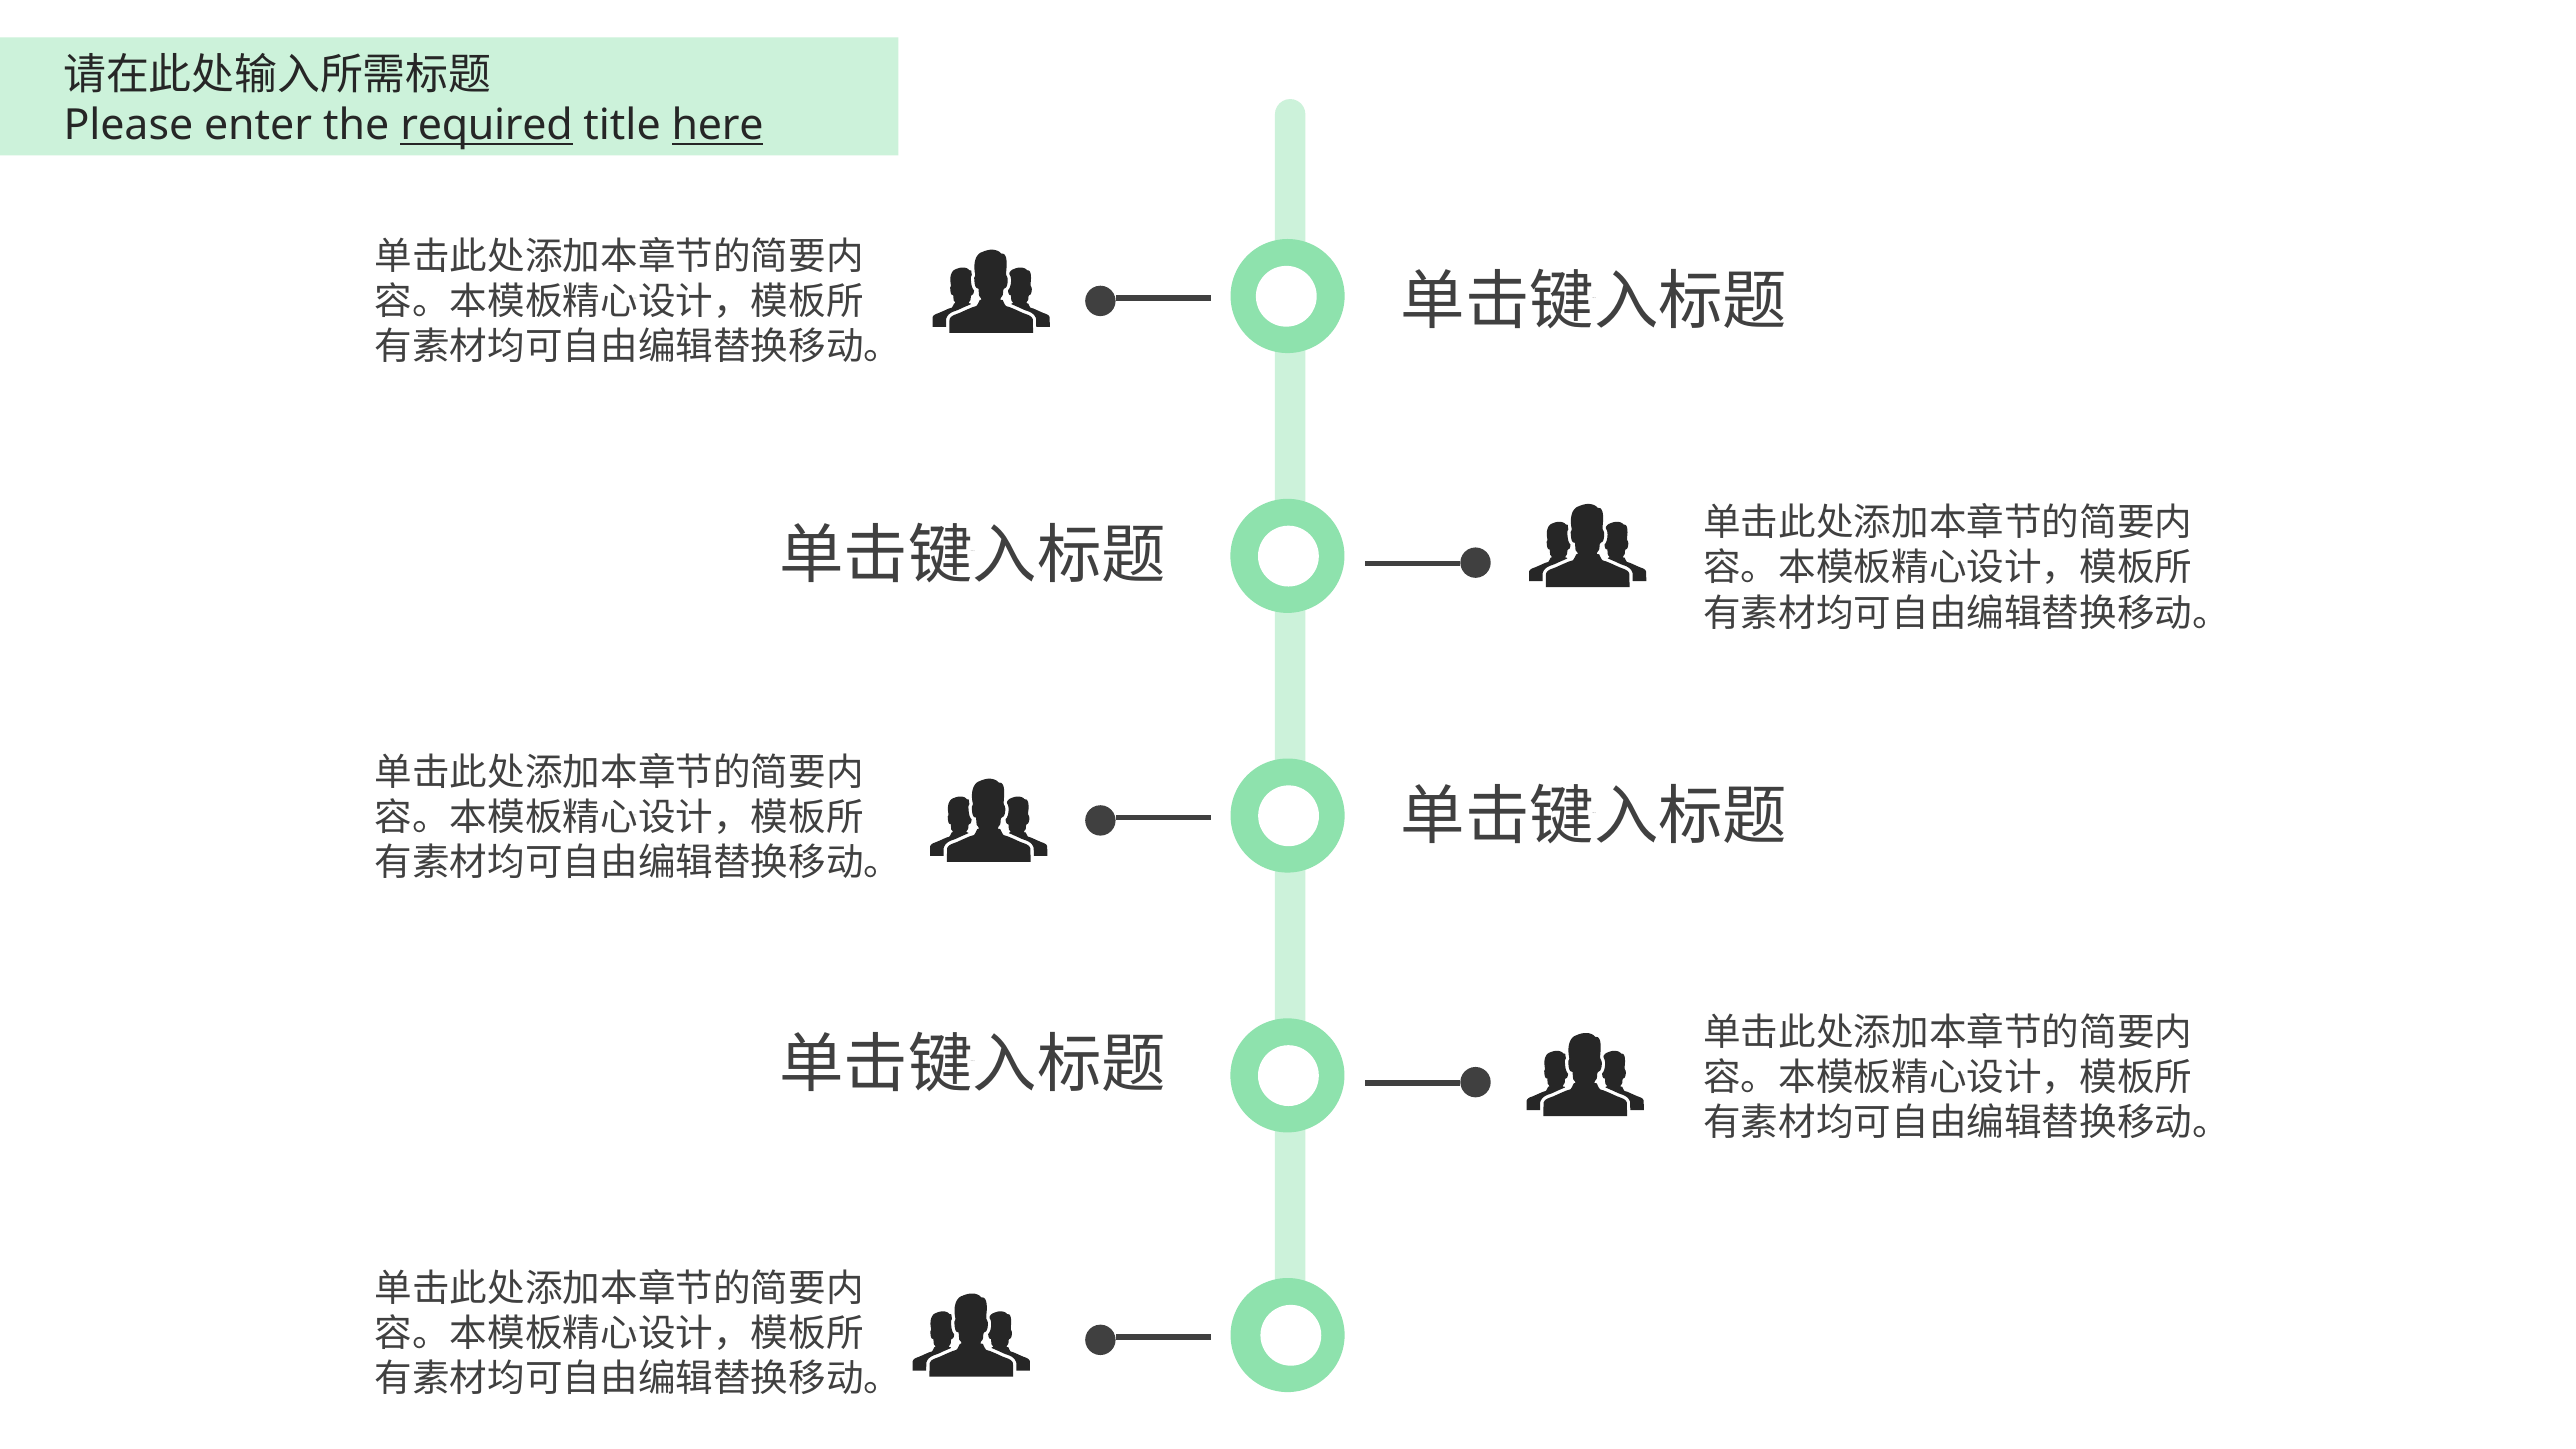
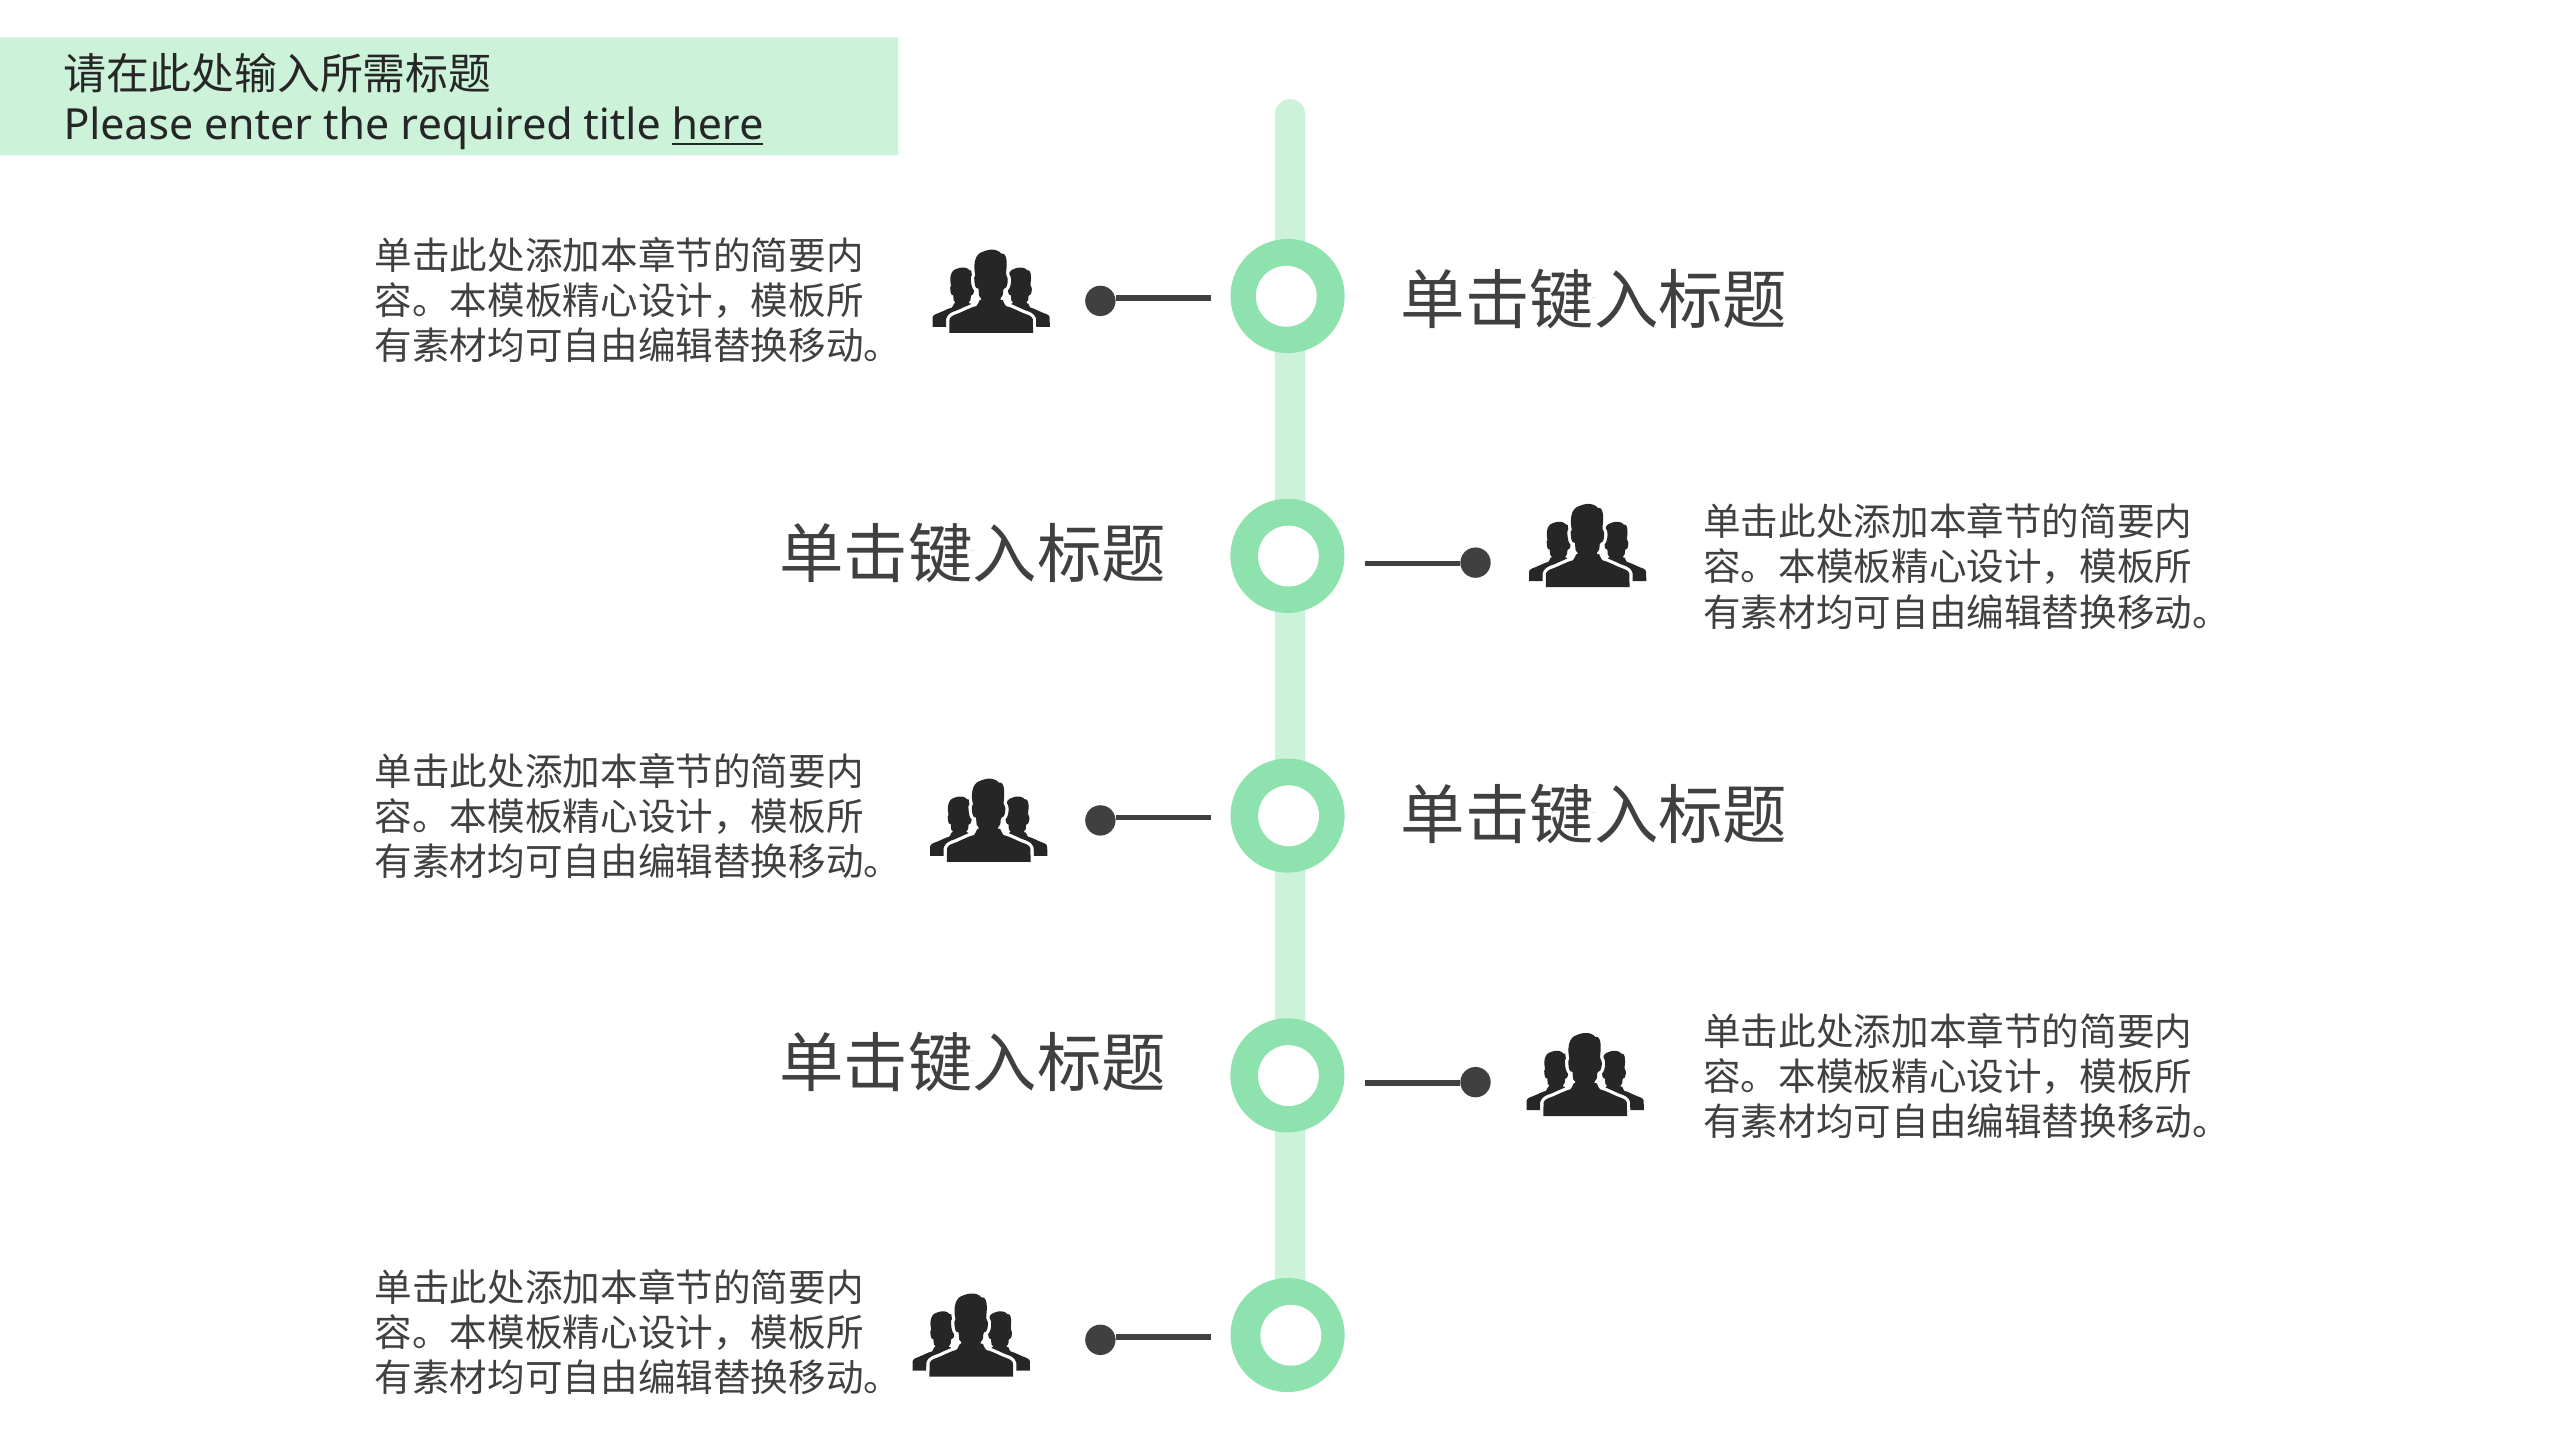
required underline: present -> none (487, 126)
